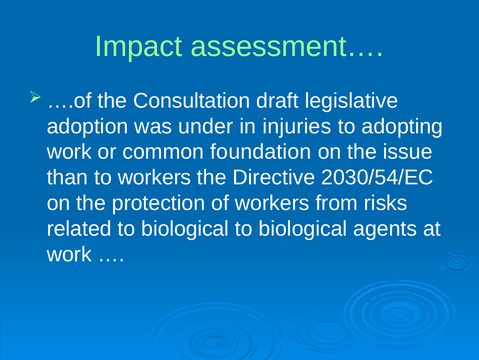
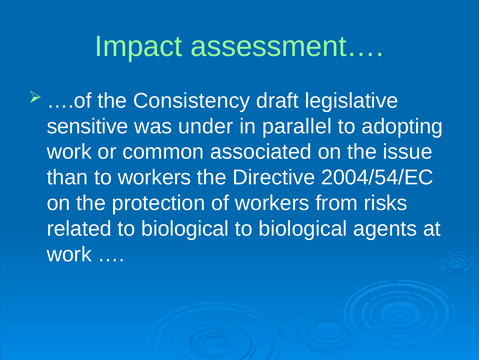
Consultation: Consultation -> Consistency (192, 100)
adoption: adoption -> sensitive (88, 126)
injuries: injuries -> parallel (297, 126)
foundation: foundation -> associated (261, 152)
2030/54/EC: 2030/54/EC -> 2004/54/EC (377, 177)
